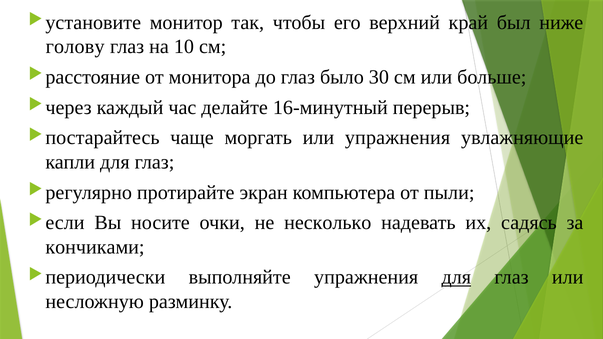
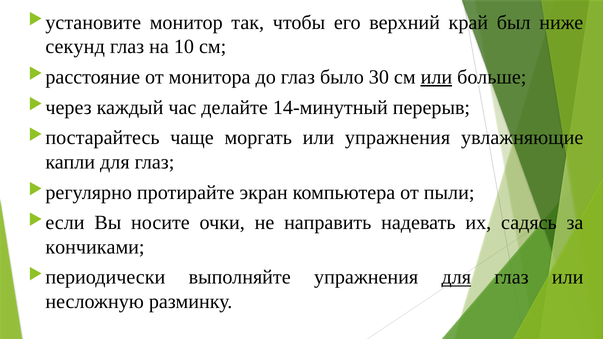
голову: голову -> секунд (75, 47)
или underline: none -> present (436, 77)
16-минутный: 16-минутный -> 14-минутный (330, 108)
несколько: несколько -> направить (328, 223)
